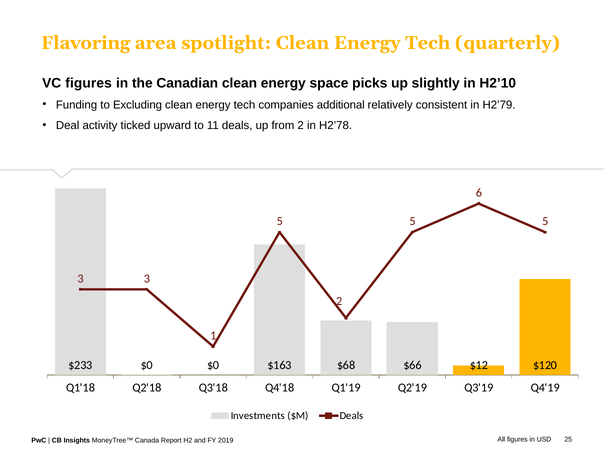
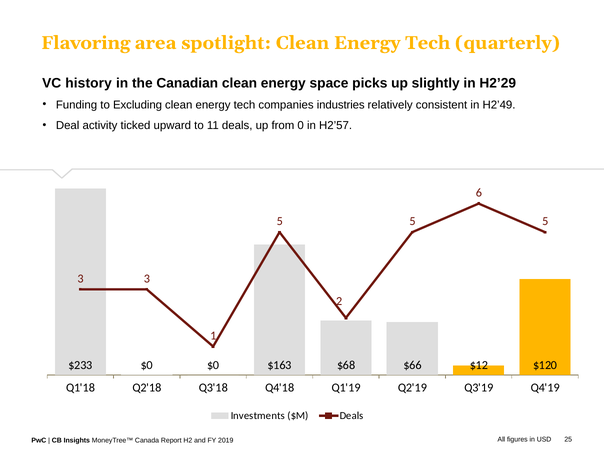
VC figures: figures -> history (89, 83)
H2’10: H2’10 -> H2’29 (498, 83)
additional: additional -> industries (341, 105)
H2’79: H2’79 -> H2’49 (499, 105)
from 2: 2 -> 0 (301, 125)
H2’78: H2’78 -> H2’57 (336, 125)
